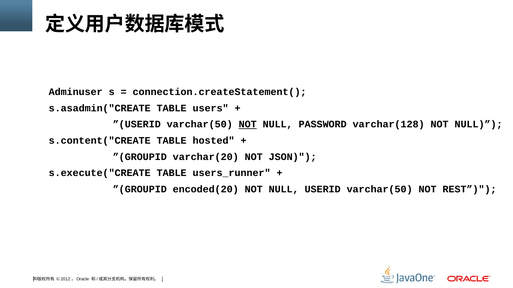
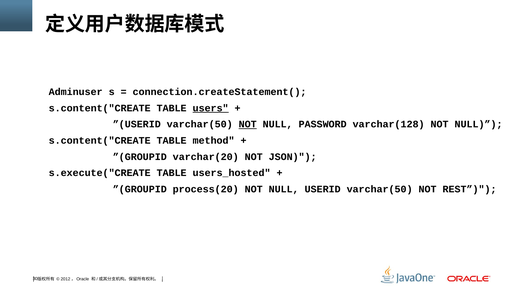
s.asadmin("CREATE: s.asadmin("CREATE -> s.content("CREATE (100, 108)
users underline: none -> present (211, 108)
hosted: hosted -> method (214, 141)
users_runner: users_runner -> users_hosted (232, 173)
encoded(20: encoded(20 -> process(20 (206, 190)
